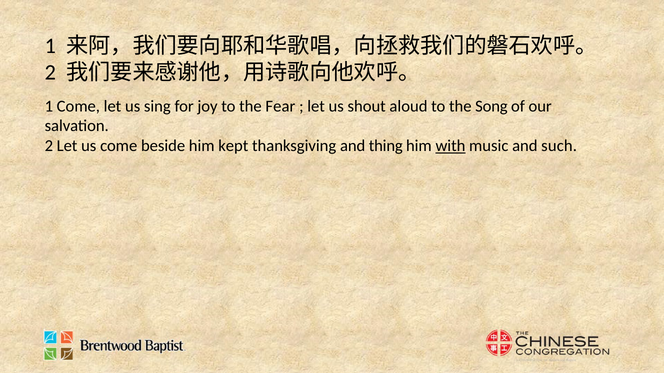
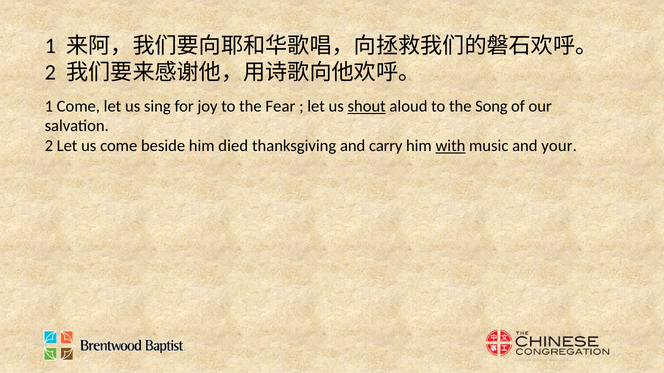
shout underline: none -> present (367, 106)
kept: kept -> died (233, 146)
thing: thing -> carry (386, 146)
such: such -> your (559, 146)
